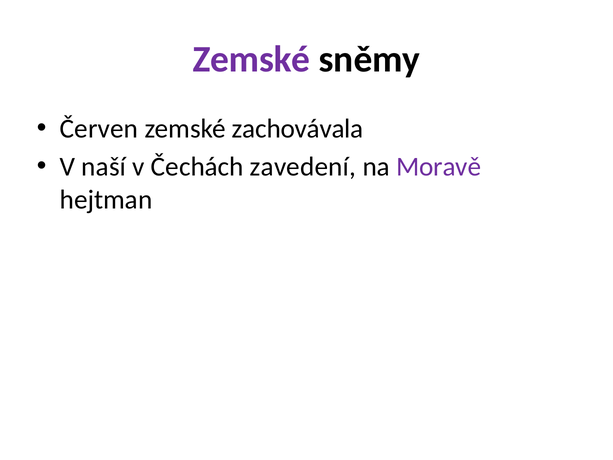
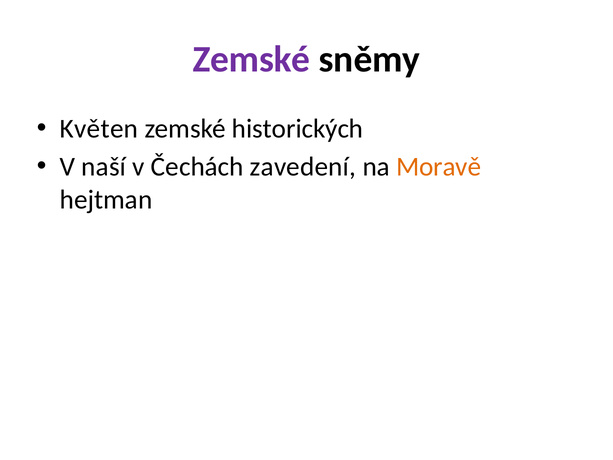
Červen: Červen -> Květen (99, 129)
zachovávala: zachovávala -> historických (298, 129)
Moravě colour: purple -> orange (439, 167)
